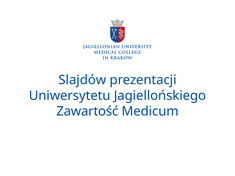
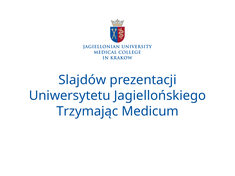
Zawartość: Zawartość -> Trzymając (87, 111)
